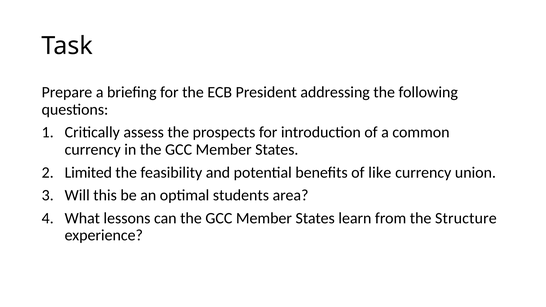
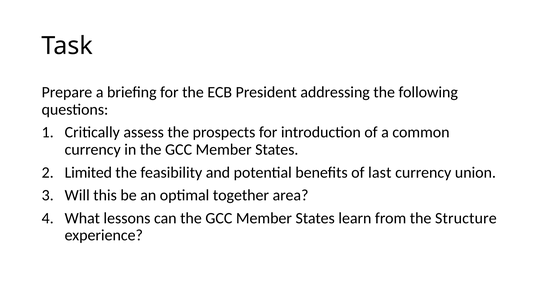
like: like -> last (380, 173)
students: students -> together (241, 195)
